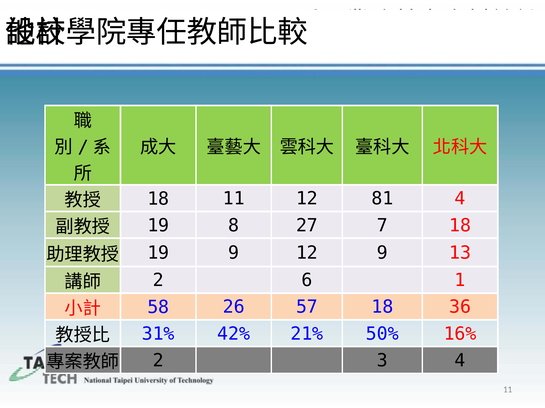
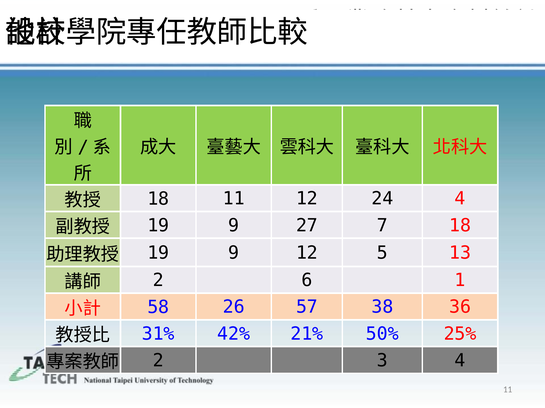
81: 81 -> 24 (382, 199)
8: 8 -> 9 (234, 226)
12 9: 9 -> 5 (382, 253)
57 18: 18 -> 38 (382, 308)
16%: 16% -> 25% (460, 334)
